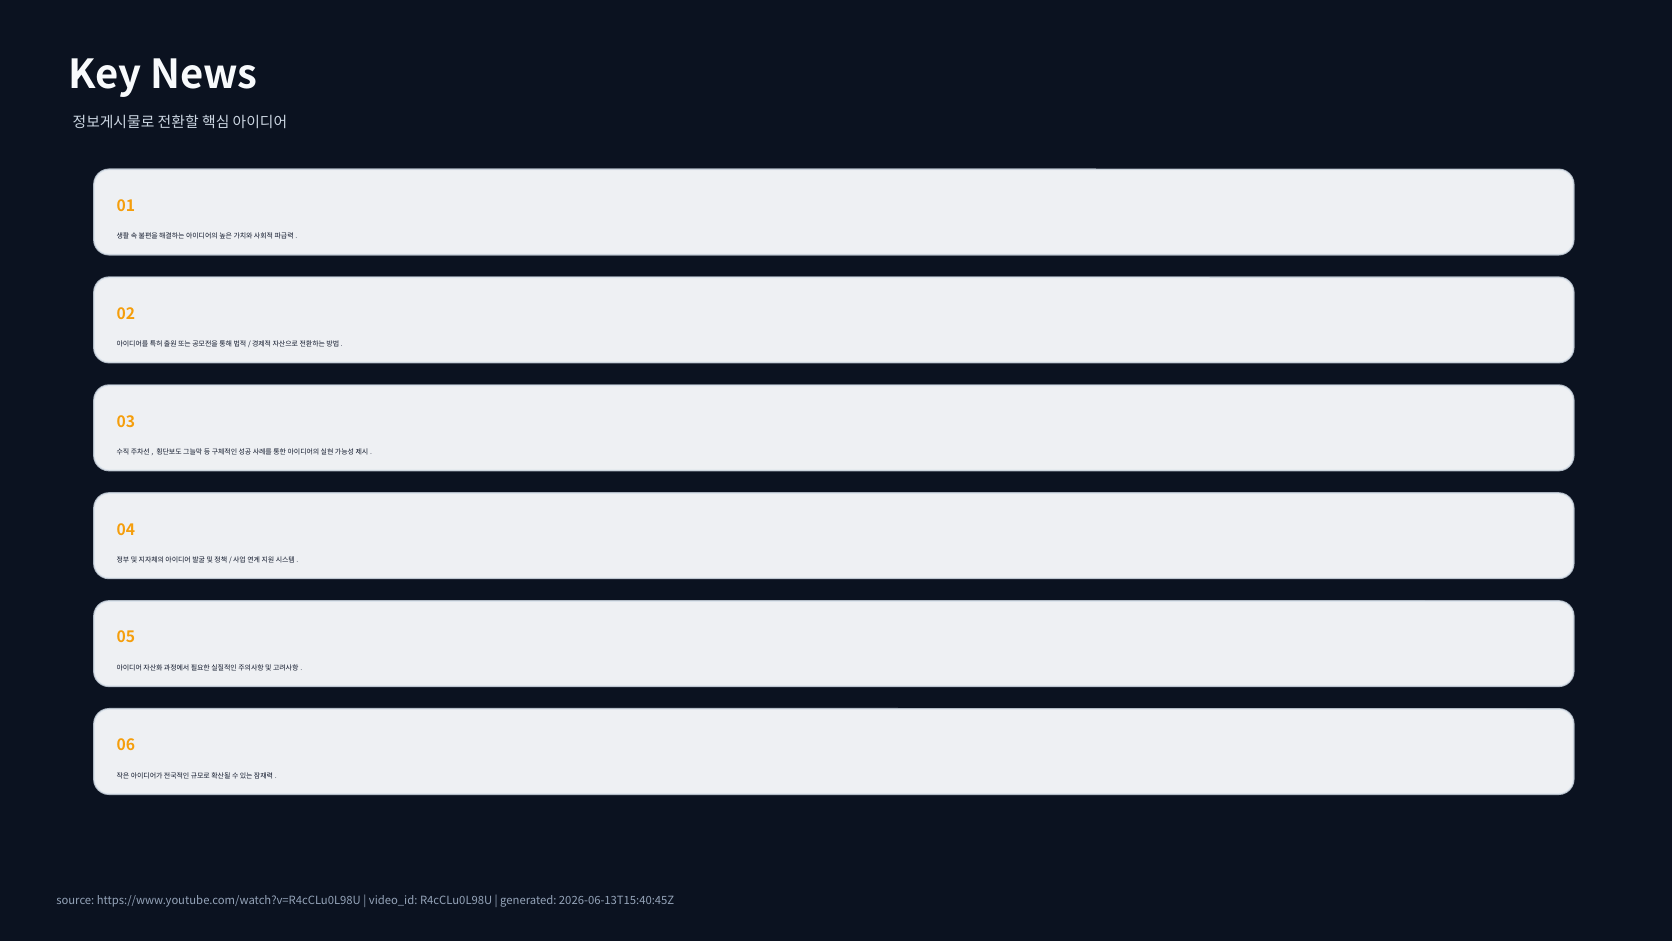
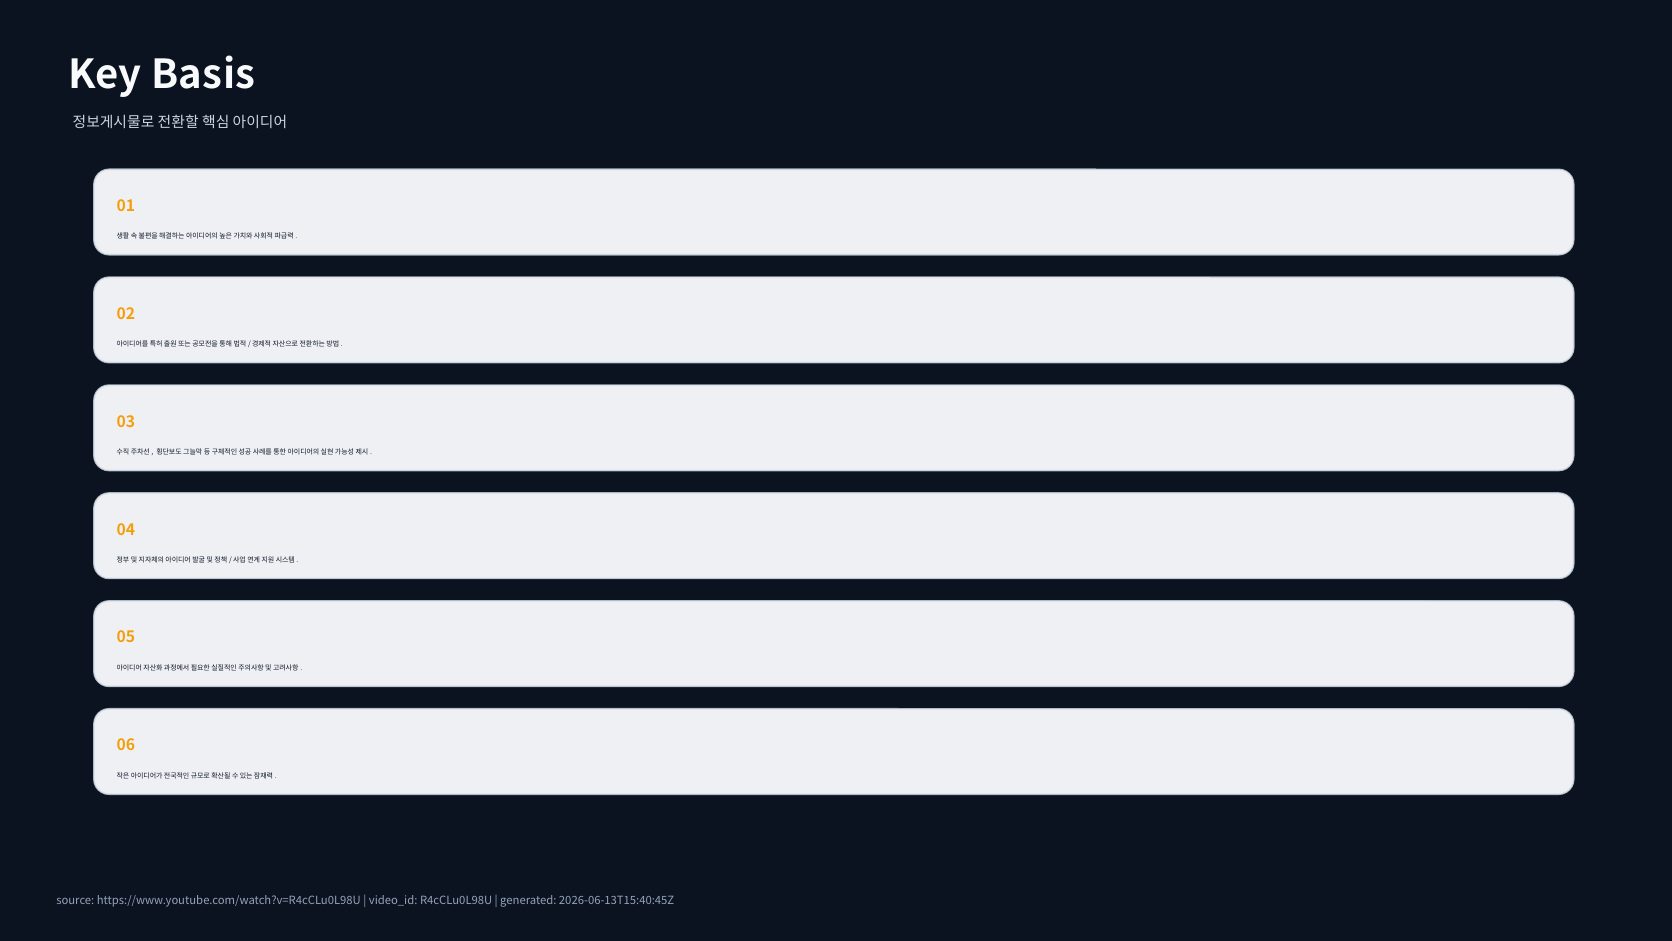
News: News -> Basis (203, 75)
